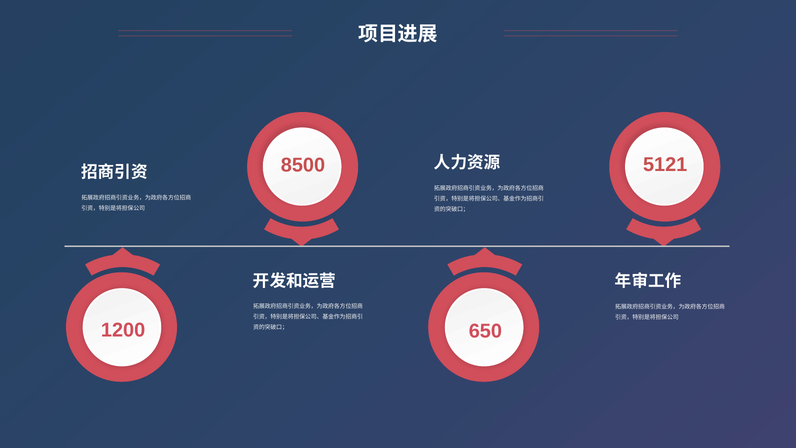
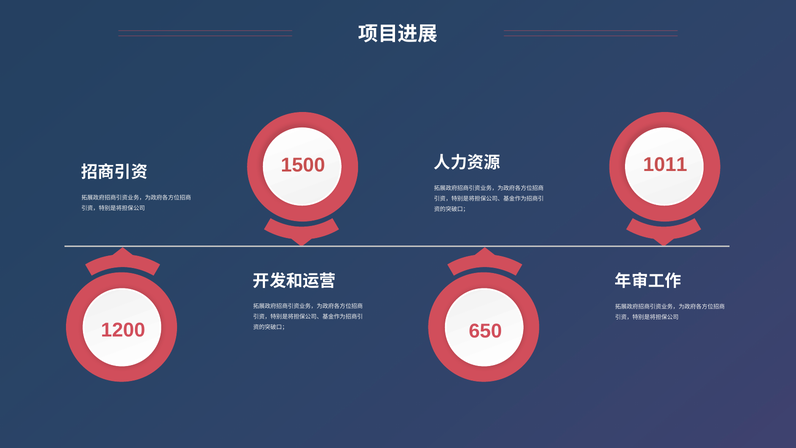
5121: 5121 -> 1011 (665, 165)
8500: 8500 -> 1500 (303, 165)
